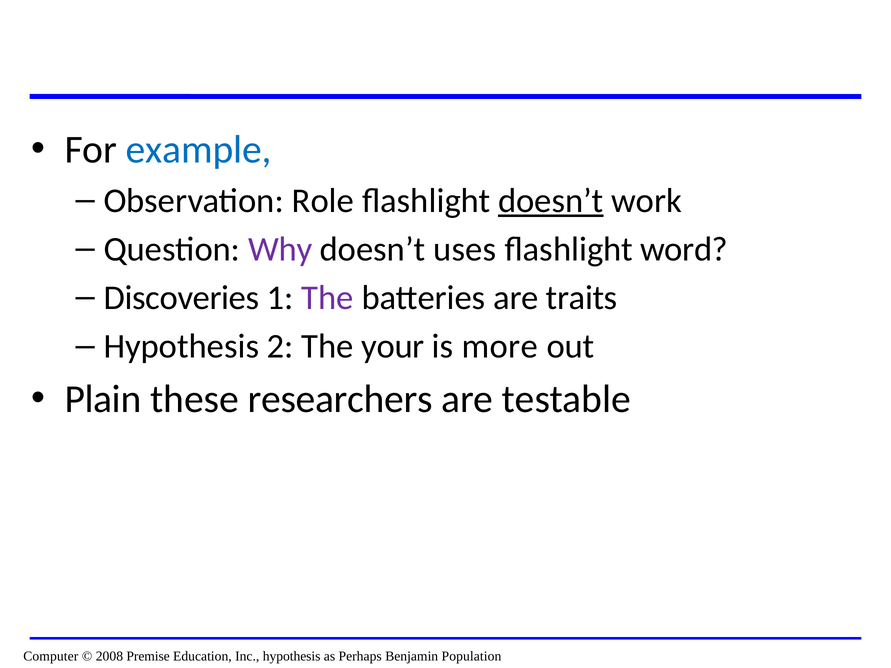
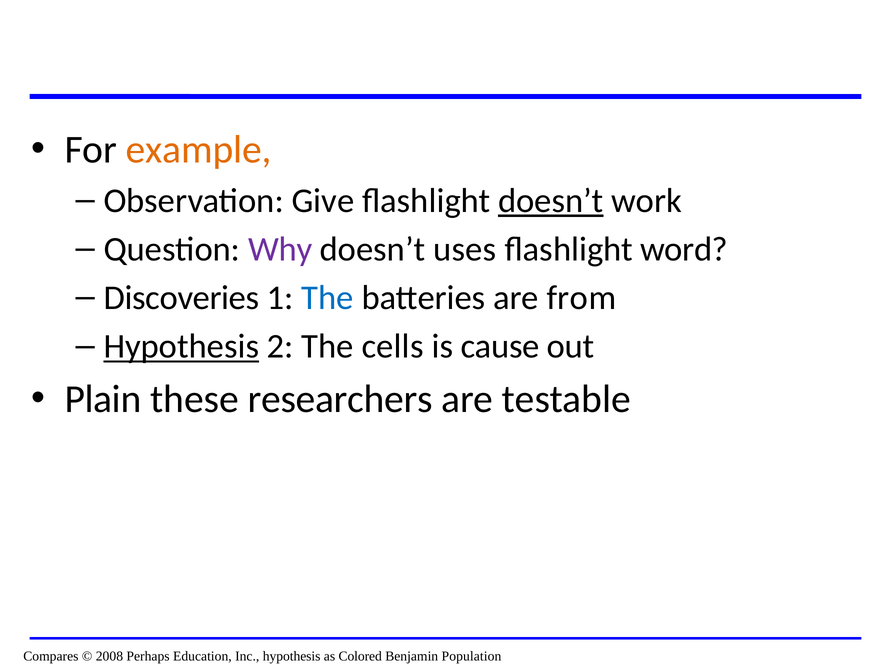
example colour: blue -> orange (199, 150)
Role: Role -> Give (323, 201)
The colour: purple -> blue (328, 298)
traits: traits -> from (581, 298)
Hypothesis underline: none -> present (181, 347)
your: your -> cells (393, 347)
more: more -> cause (500, 347)
Computer: Computer -> Compares (51, 657)
Premise: Premise -> Perhaps (148, 657)
Perhaps: Perhaps -> Colored (360, 657)
